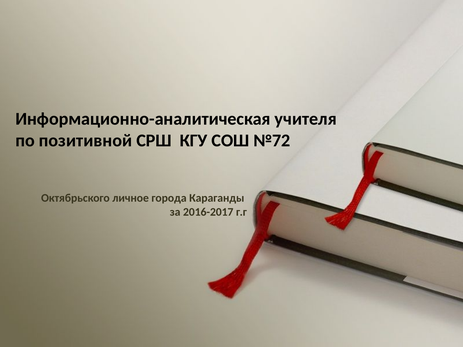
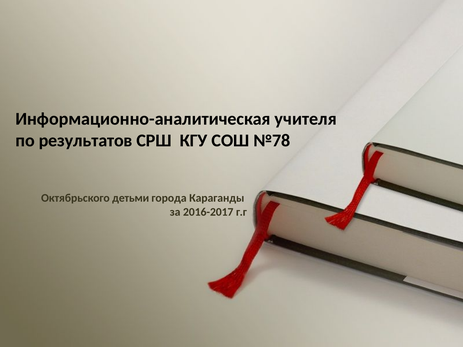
позитивной: позитивной -> результатов (86, 141)
№72: №72 -> №78 (272, 141)
личное: личное -> детьми (131, 198)
